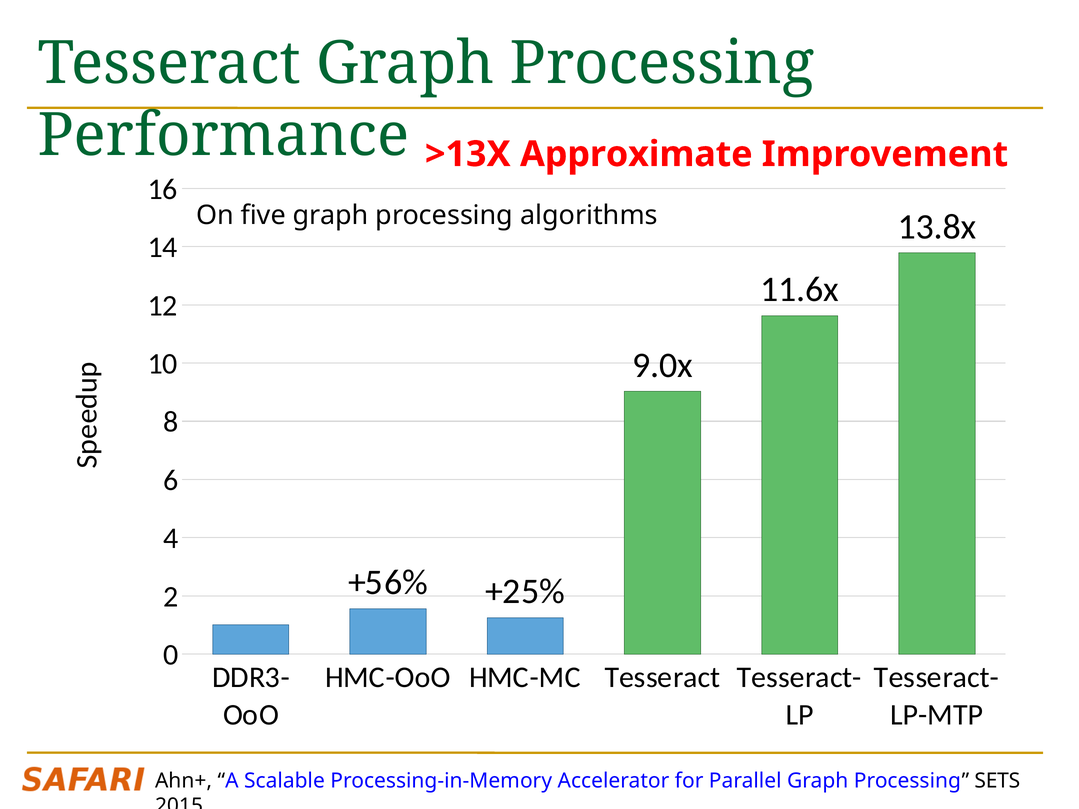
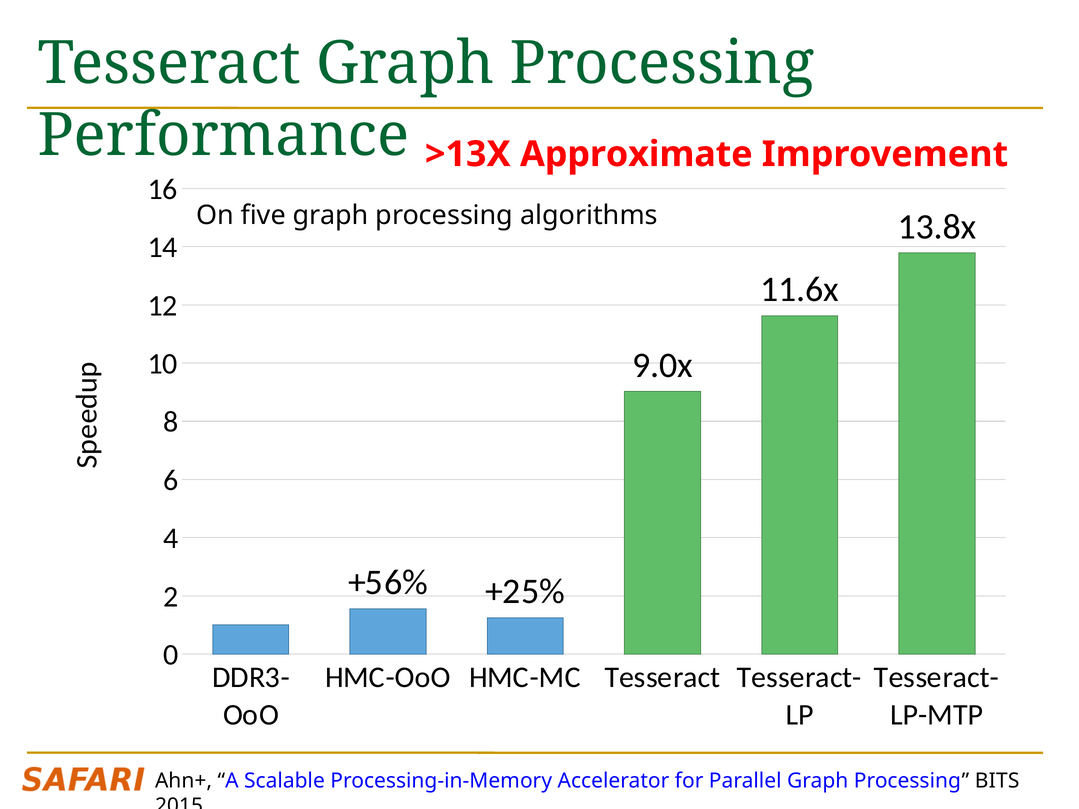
SETS: SETS -> BITS (997, 781)
